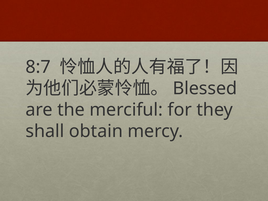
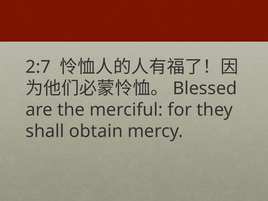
8:7: 8:7 -> 2:7 (38, 67)
